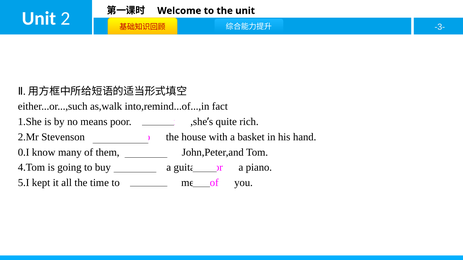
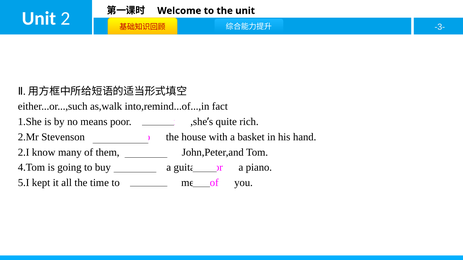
0.I: 0.I -> 2.I (24, 152)
